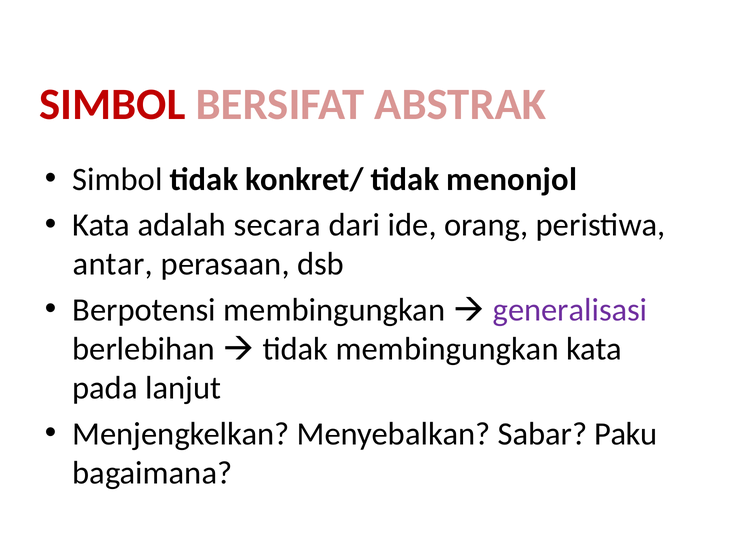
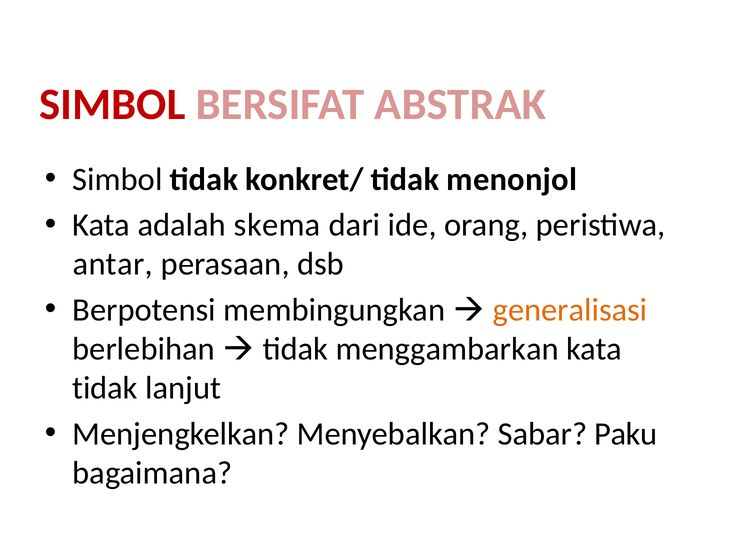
secara: secara -> skema (277, 225)
generalisasi colour: purple -> orange (570, 310)
tidak membingungkan: membingungkan -> menggambarkan (447, 349)
pada: pada -> tidak (105, 388)
